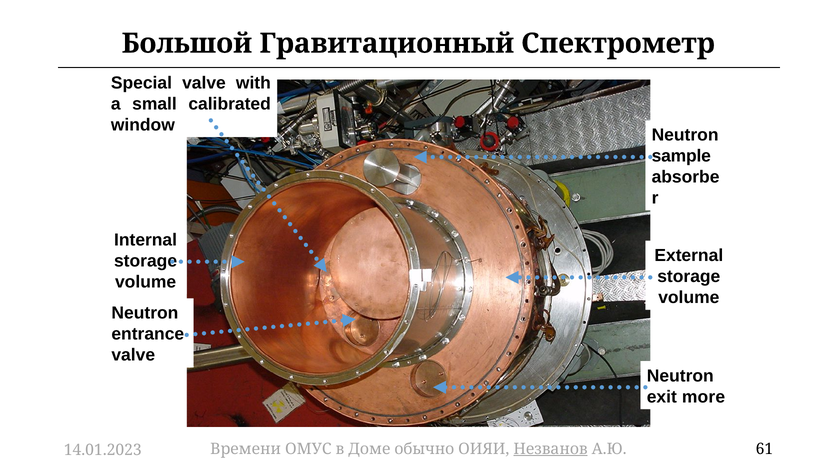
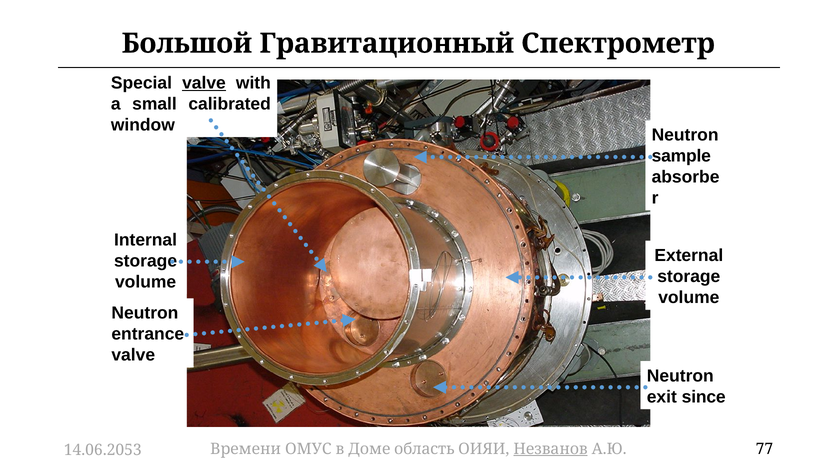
valve underline: none -> present (204, 83)
more: more -> since (704, 397)
обычно: обычно -> область (424, 449)
61: 61 -> 77 (764, 449)
14.01.2023: 14.01.2023 -> 14.06.2053 (103, 450)
